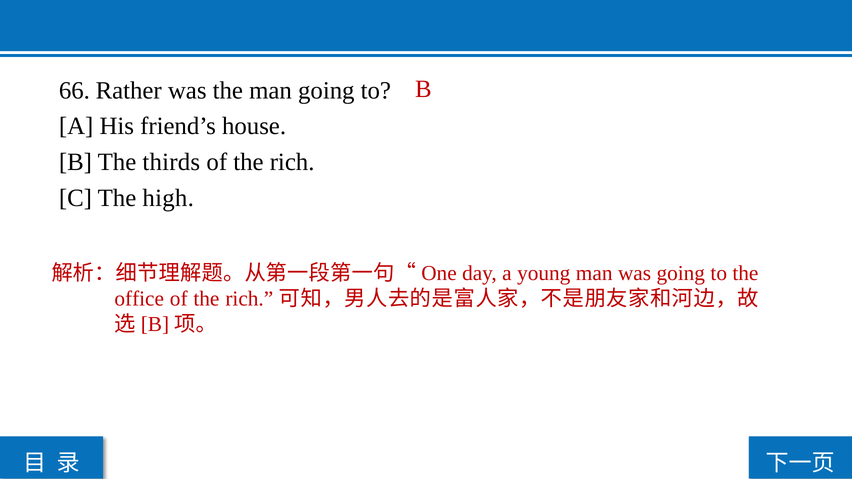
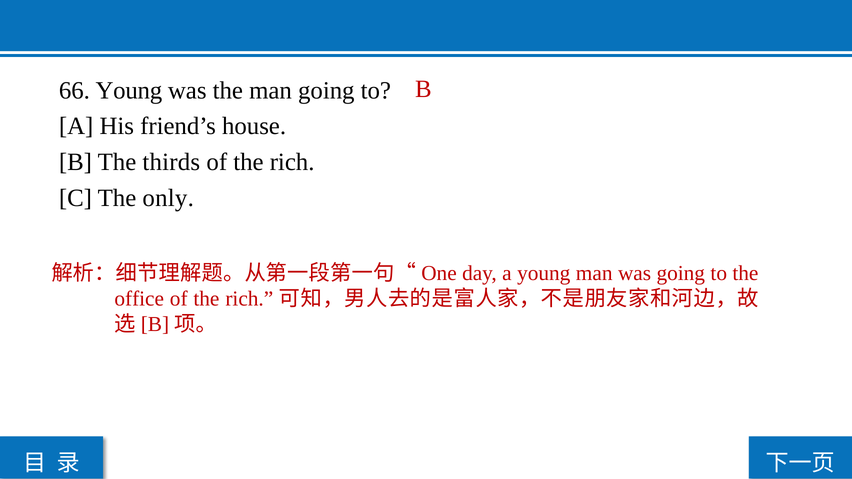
66 Rather: Rather -> Young (129, 91)
high: high -> only (168, 198)
